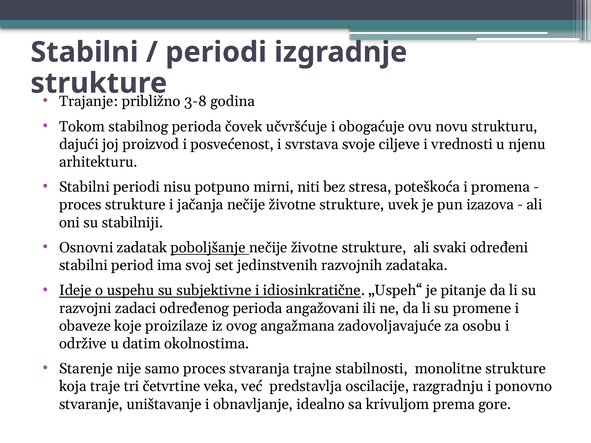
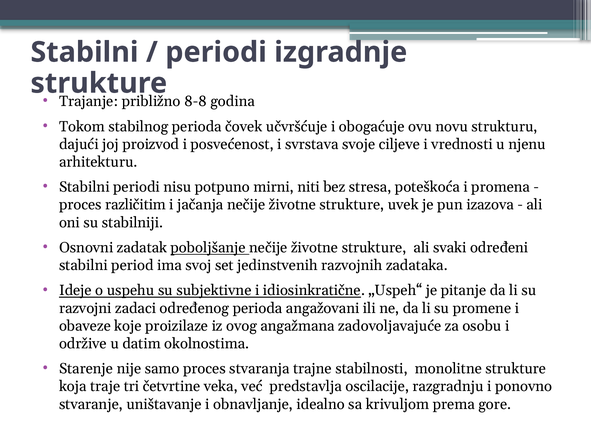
3-8: 3-8 -> 8-8 (196, 101)
proces strukture: strukture -> različitim (135, 205)
